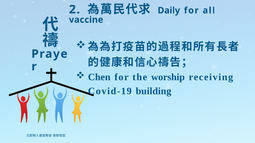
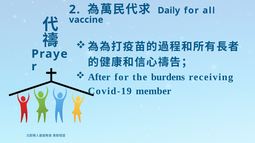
Chen: Chen -> After (99, 77)
worship: worship -> burdens (168, 77)
building: building -> member (154, 91)
